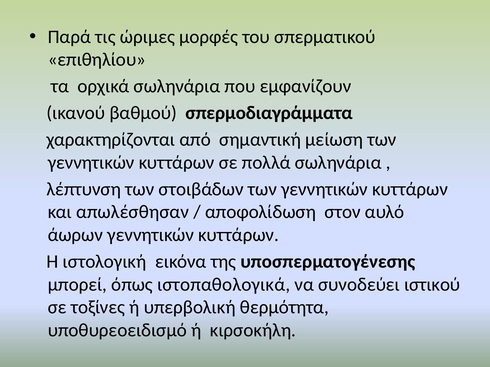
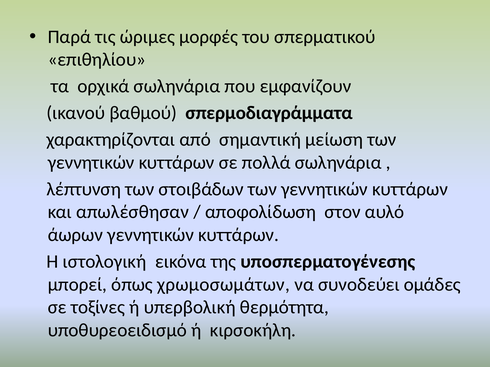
ιστοπαθολογικά: ιστοπαθολογικά -> χρωμοσωμάτων (224, 285)
ιστικού: ιστικού -> oμάδες (432, 285)
